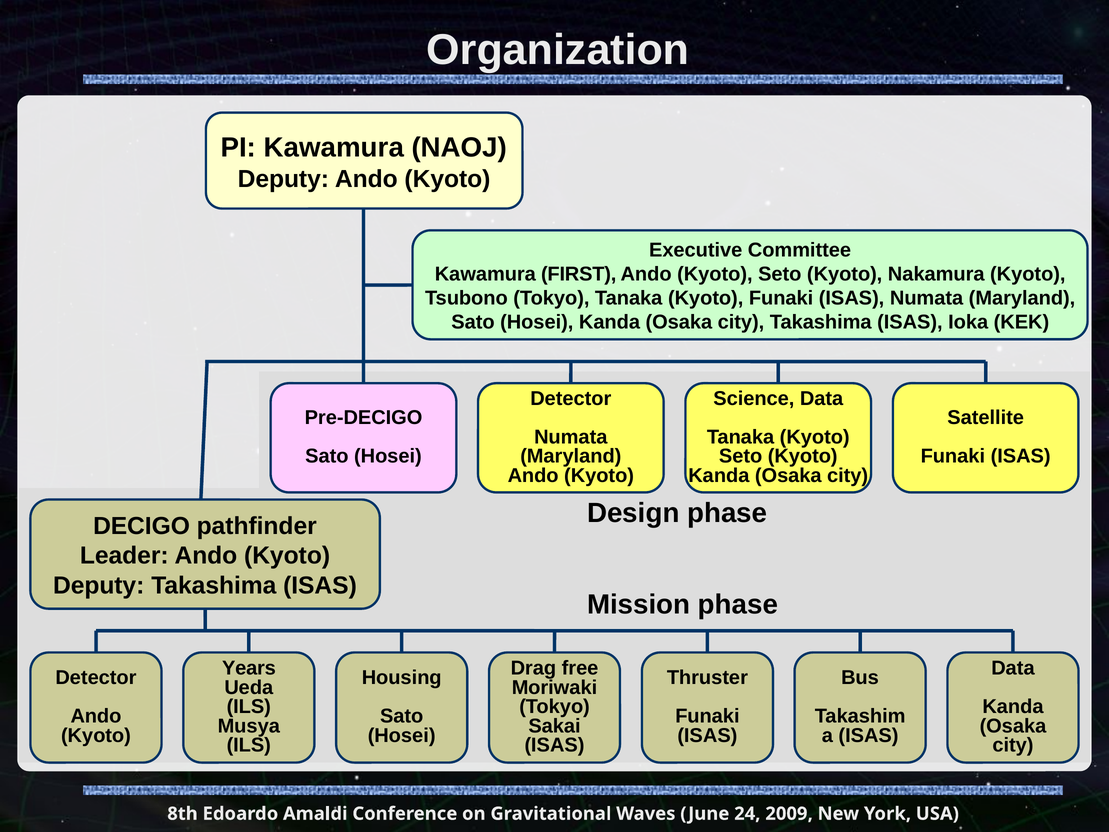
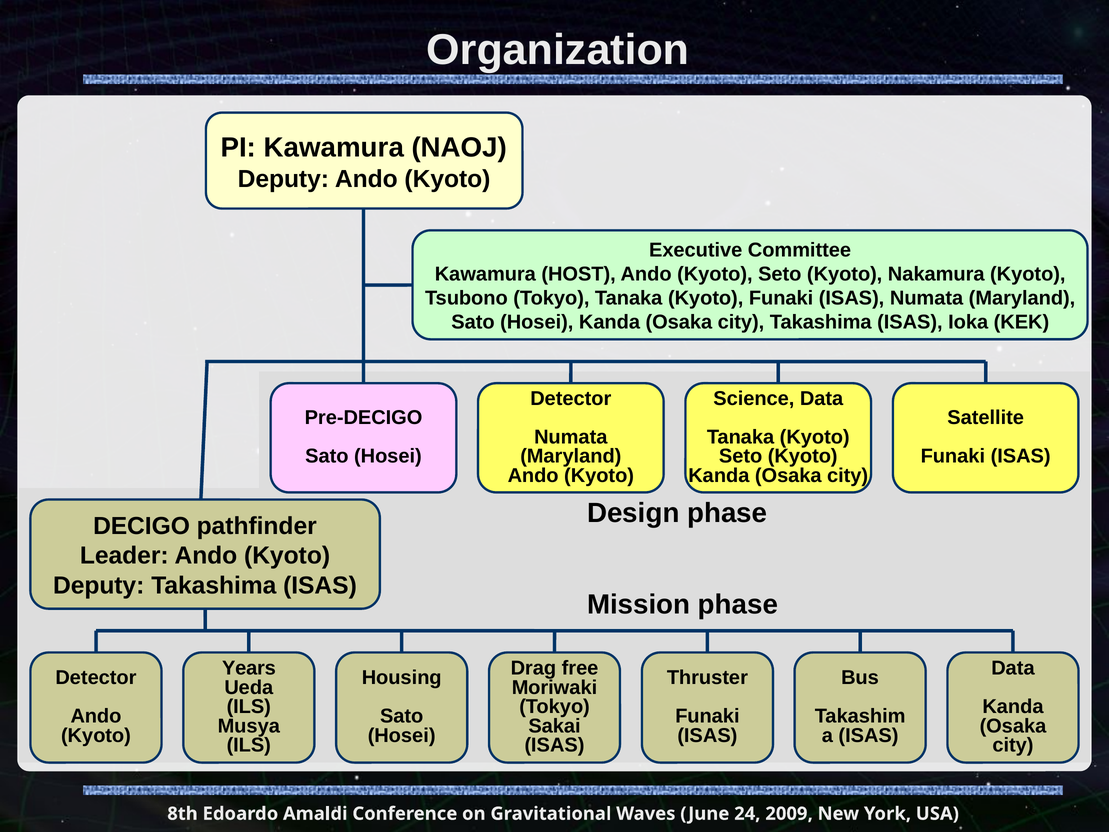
FIRST: FIRST -> HOST (579, 274)
